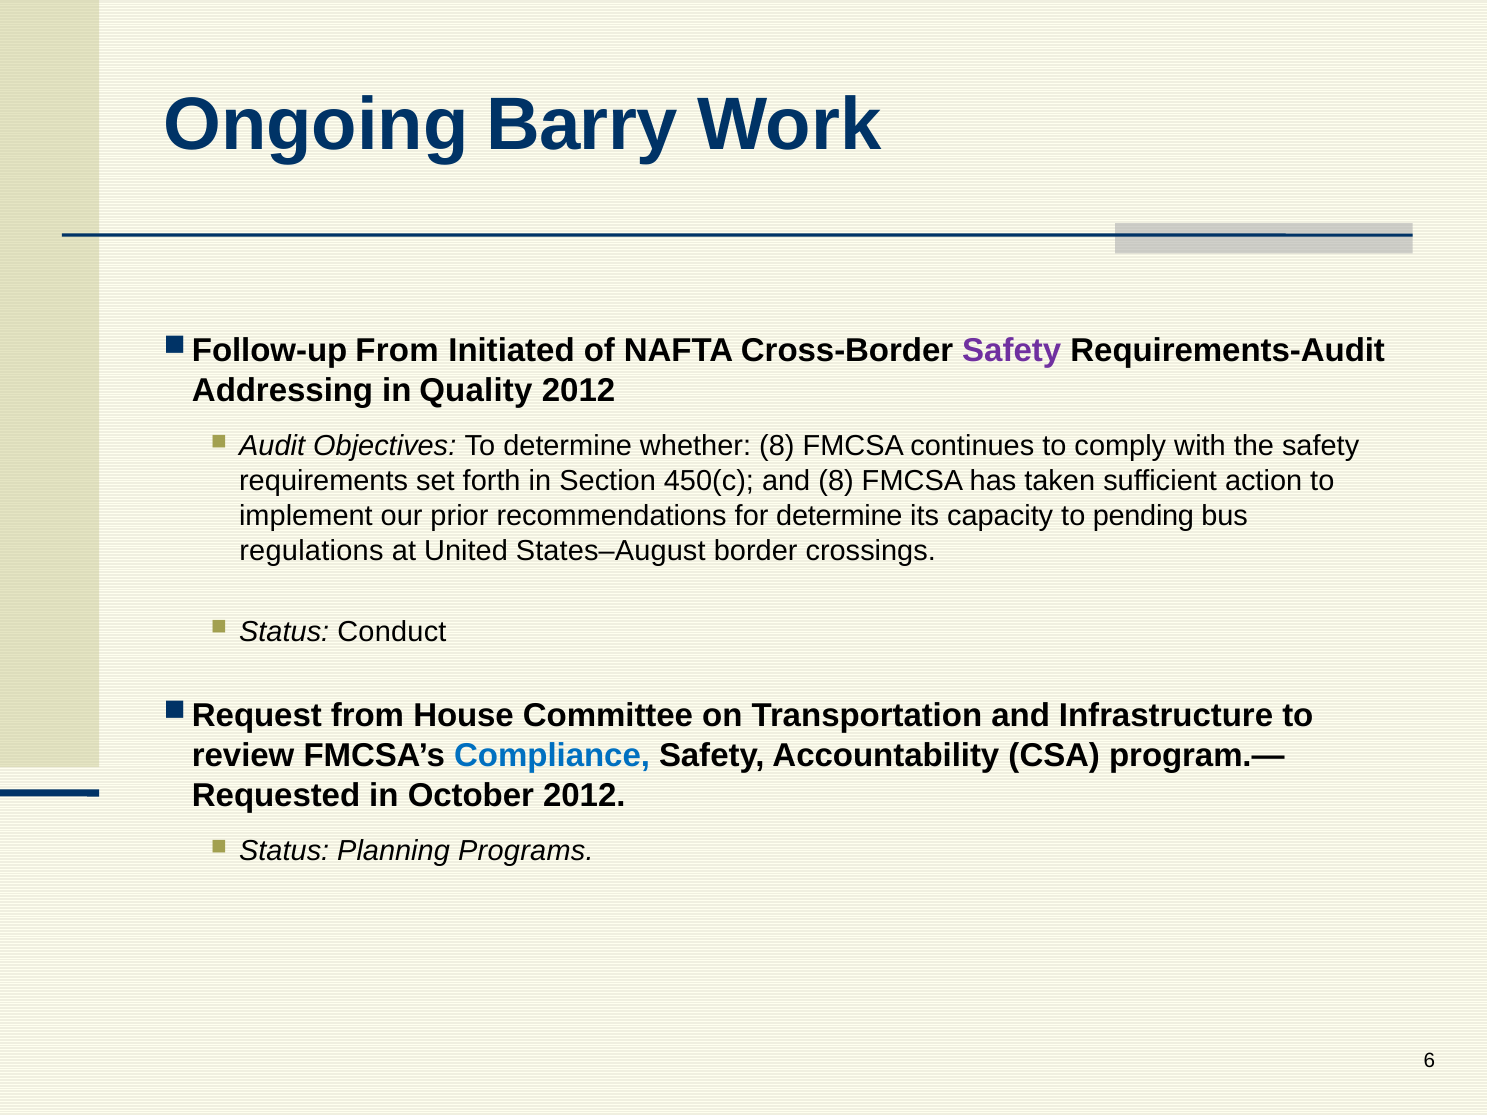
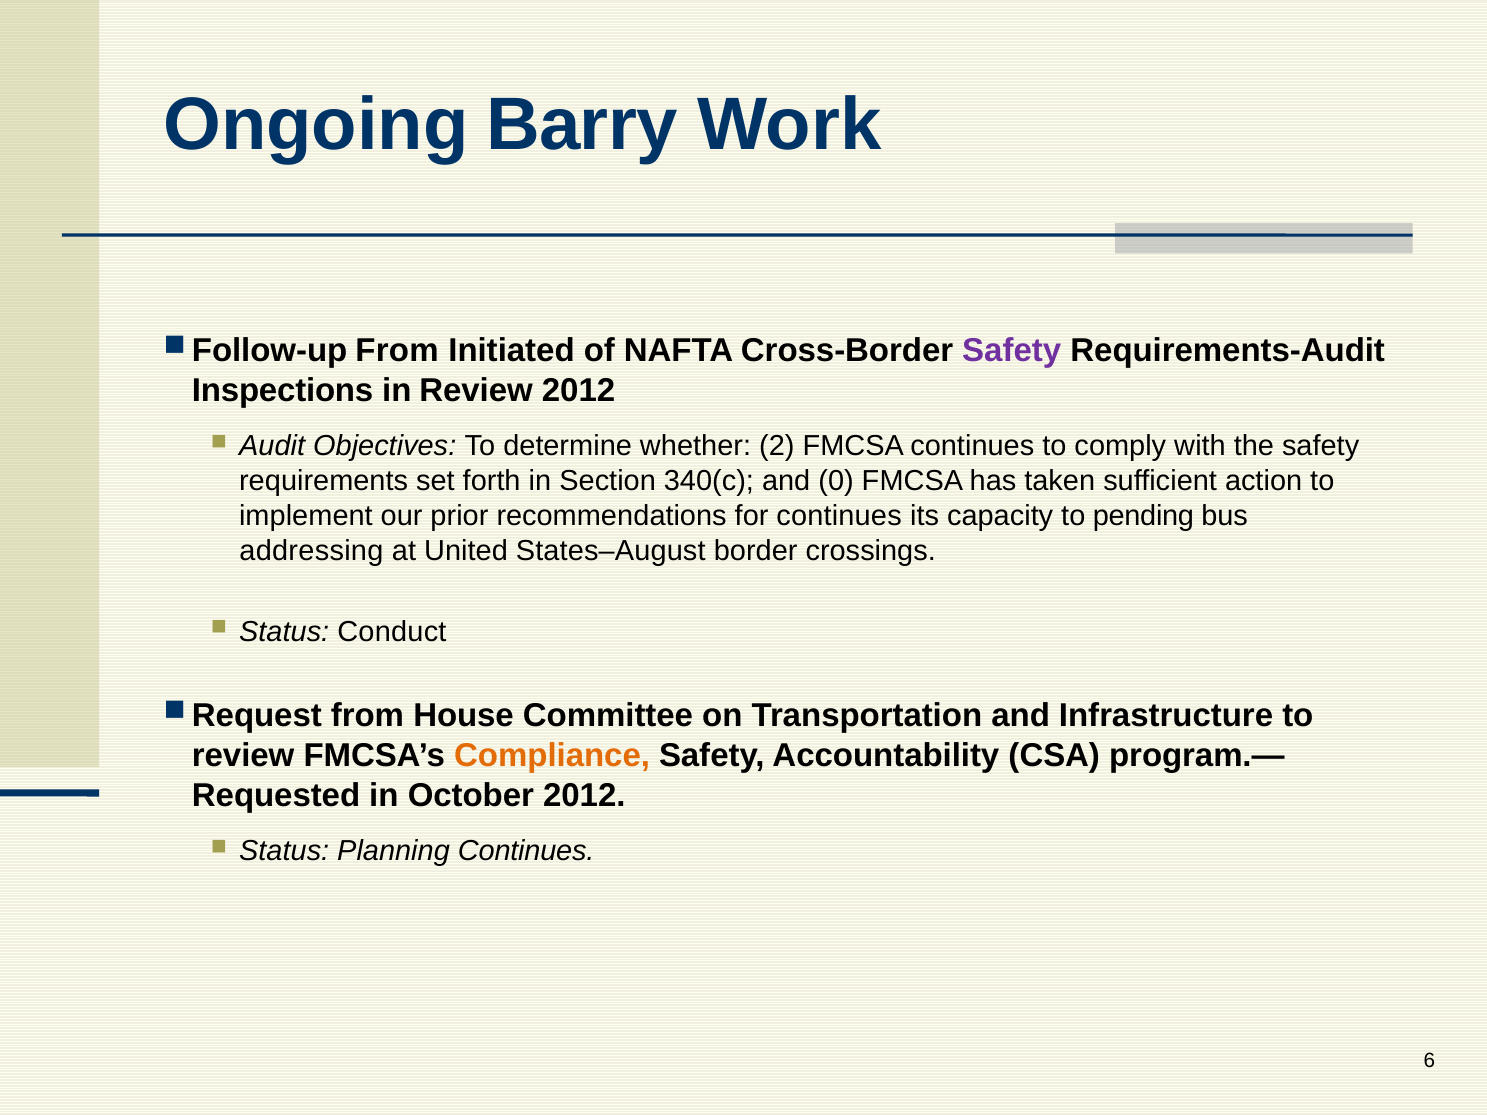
Addressing: Addressing -> Inspections (283, 391)
in Quality: Quality -> Review (476, 391)
whether 8: 8 -> 2 (777, 446)
450(c: 450(c -> 340(c (709, 481)
and 8: 8 -> 0 (836, 481)
for determine: determine -> continues (839, 516)
regulations: regulations -> addressing (311, 551)
Compliance colour: blue -> orange (552, 756)
Planning Programs: Programs -> Continues (526, 851)
